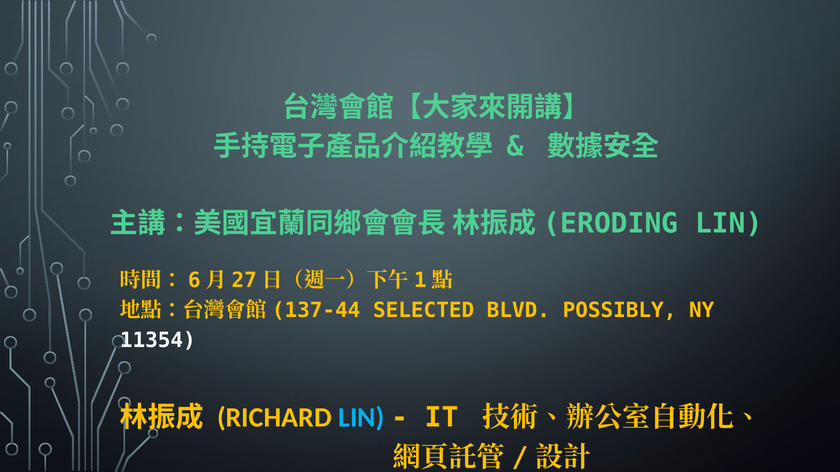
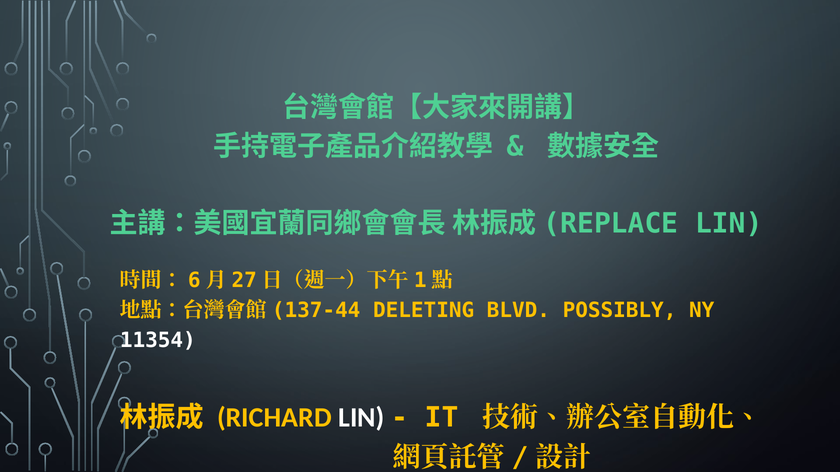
ERODING: ERODING -> REPLACE (611, 224)
SELECTED: SELECTED -> DELETING (424, 311)
LIN colour: light blue -> white (361, 418)
